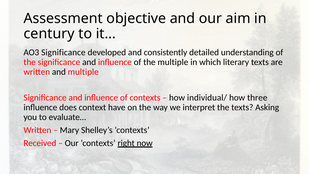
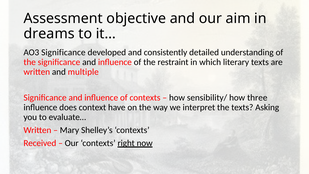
century: century -> dreams (49, 34)
the multiple: multiple -> restraint (173, 62)
individual/: individual/ -> sensibility/ (207, 98)
